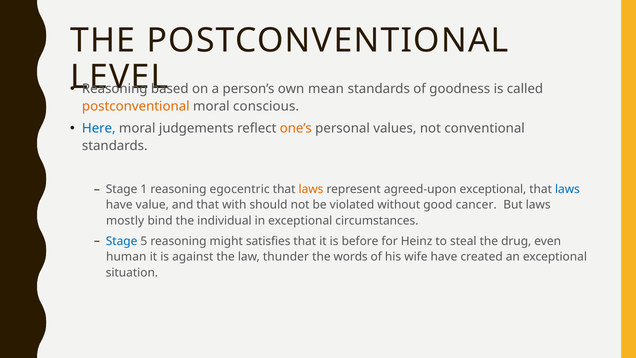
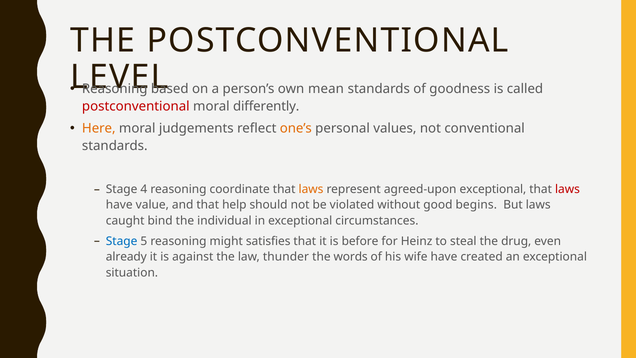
postconventional colour: orange -> red (136, 106)
conscious: conscious -> differently (266, 106)
Here colour: blue -> orange (99, 128)
1: 1 -> 4 (144, 189)
egocentric: egocentric -> coordinate (240, 189)
laws colour: blue -> red (567, 189)
with: with -> help (234, 205)
cancer: cancer -> begins (476, 205)
mostly: mostly -> caught (125, 221)
human: human -> already (126, 257)
